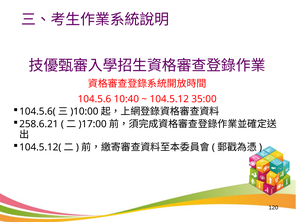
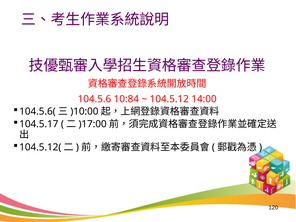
10:40: 10:40 -> 10:84 (126, 99)
35:00: 35:00 -> 14:00 (204, 99)
258.6.21: 258.6.21 -> 104.5.17 (39, 124)
